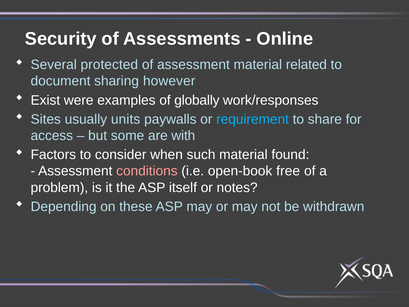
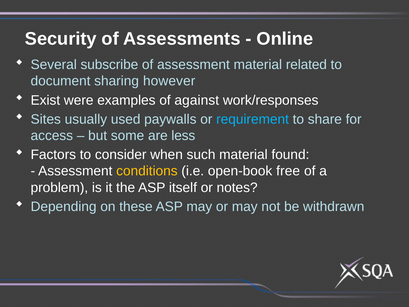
protected: protected -> subscribe (109, 65)
globally: globally -> against (197, 100)
units: units -> used (126, 119)
with: with -> less (183, 136)
conditions colour: pink -> yellow (147, 171)
